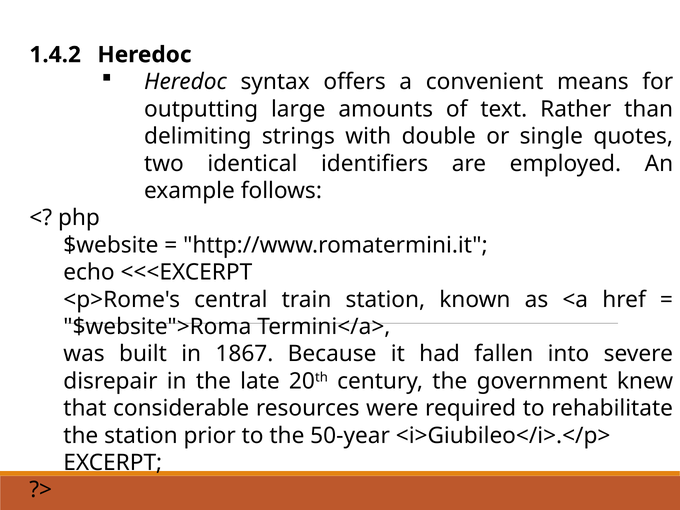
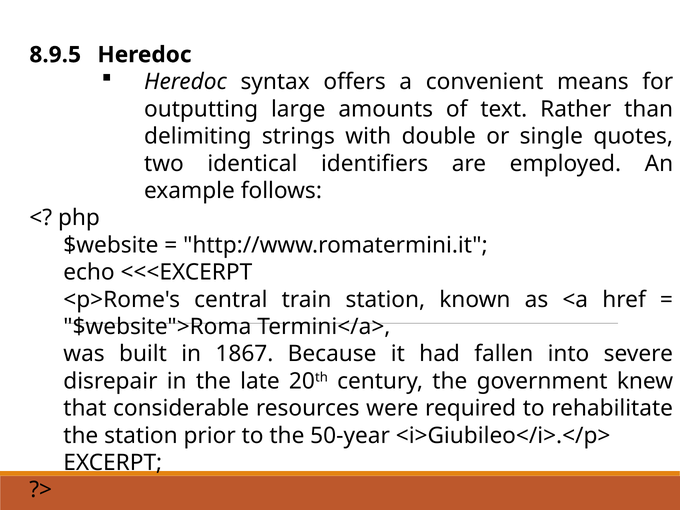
1.4.2: 1.4.2 -> 8.9.5 (55, 55)
